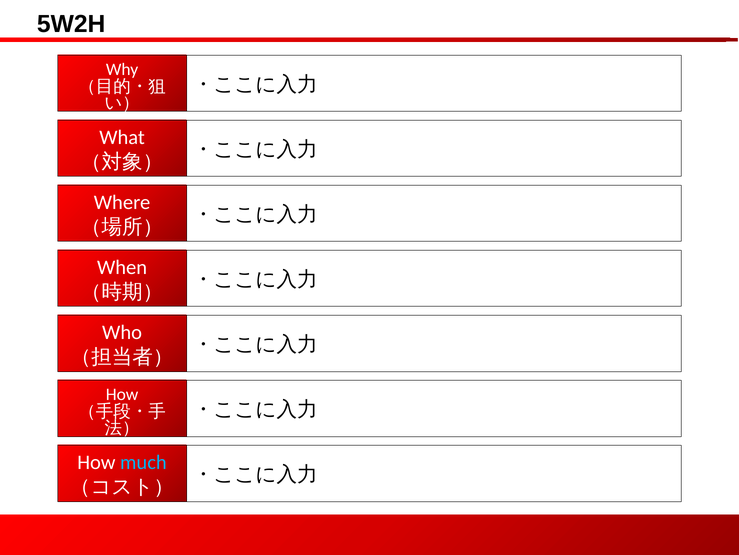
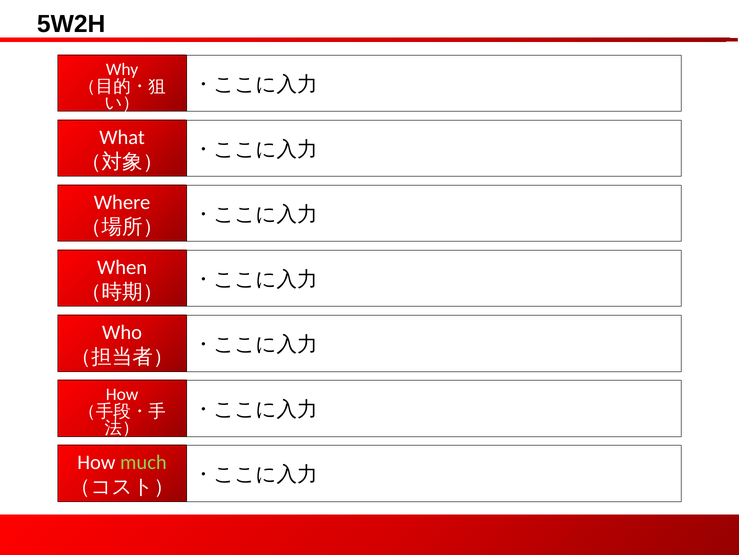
much colour: light blue -> light green (143, 462)
